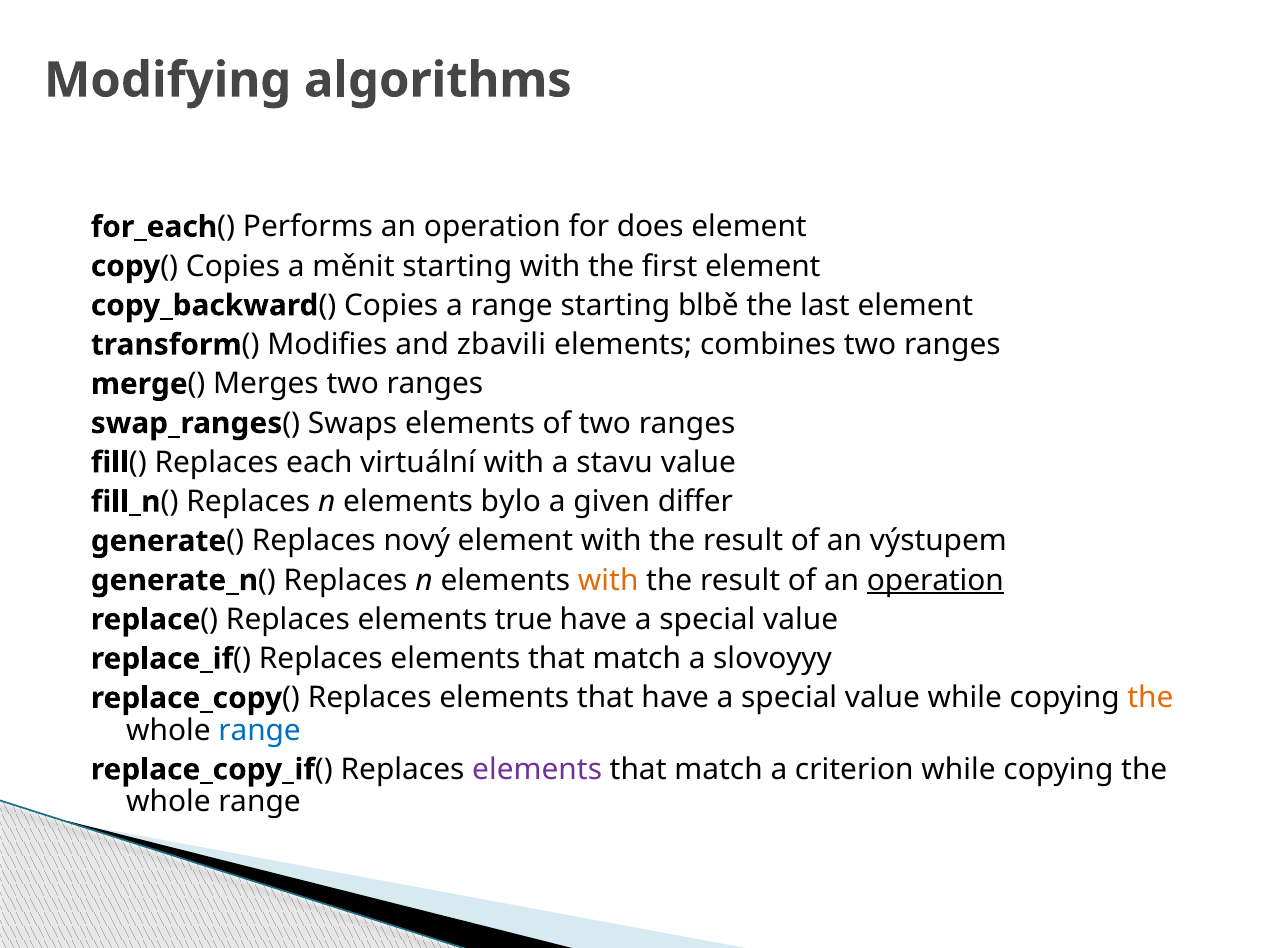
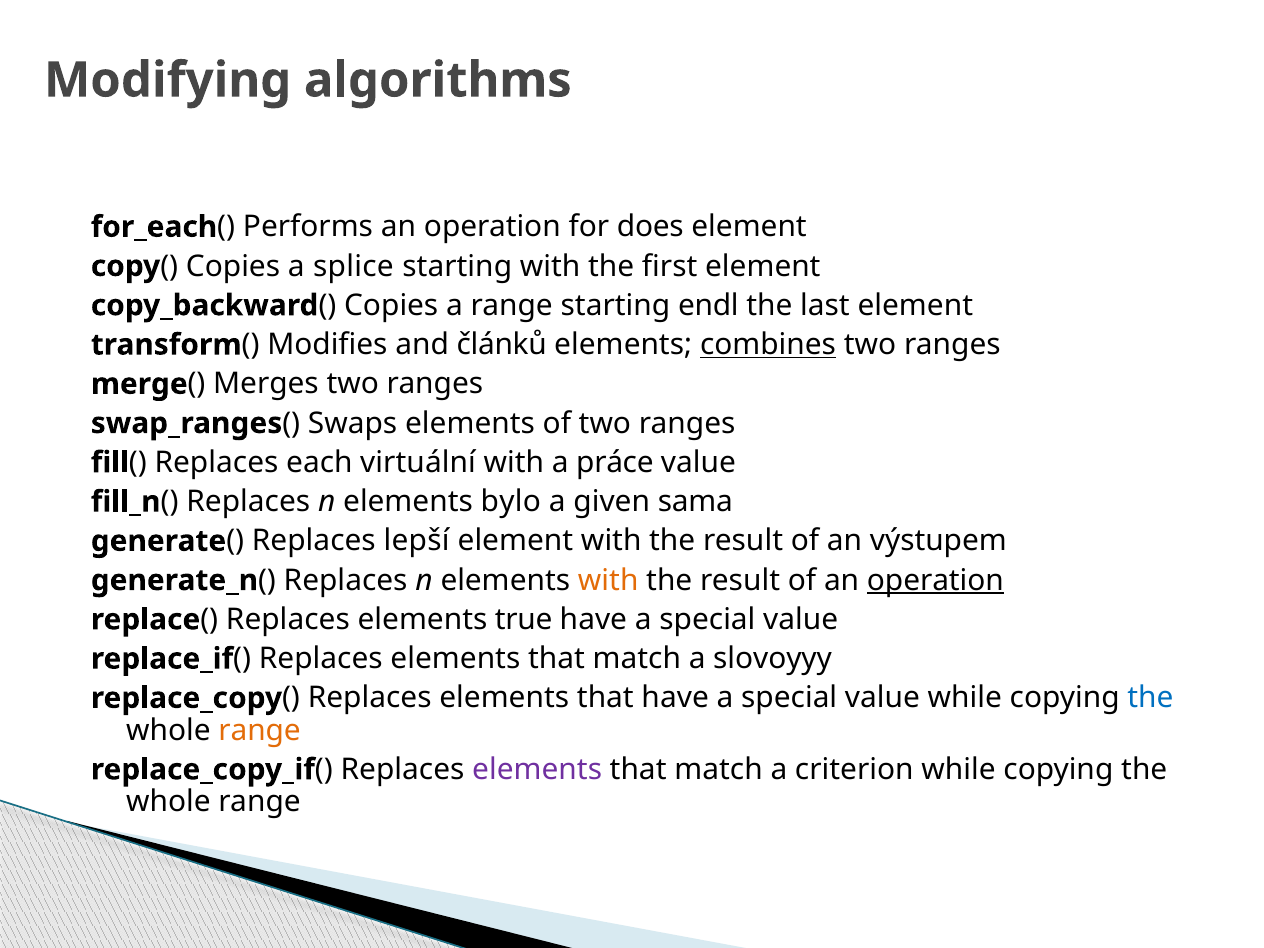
měnit: měnit -> splice (353, 266)
blbě: blbě -> endl (708, 305)
zbavili: zbavili -> článků (502, 345)
combines underline: none -> present (768, 345)
stavu: stavu -> práce (615, 463)
differ: differ -> sama (695, 502)
nový: nový -> lepší (417, 541)
the colour: orange -> blue (1150, 698)
range colour: blue -> orange (260, 730)
